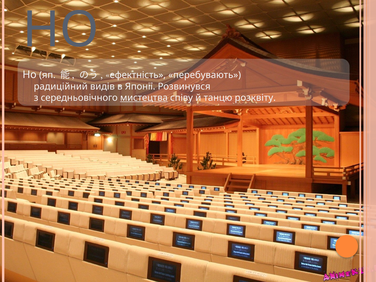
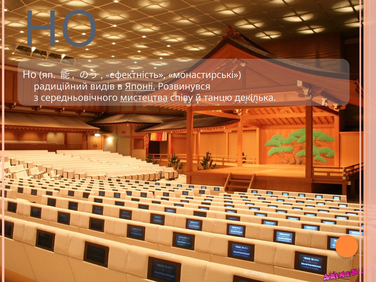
перебувають: перебувають -> монастирські (205, 75)
Японії underline: none -> present (140, 87)
розквіту: розквіту -> декілька (255, 98)
